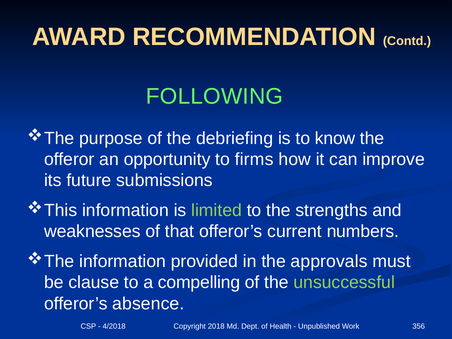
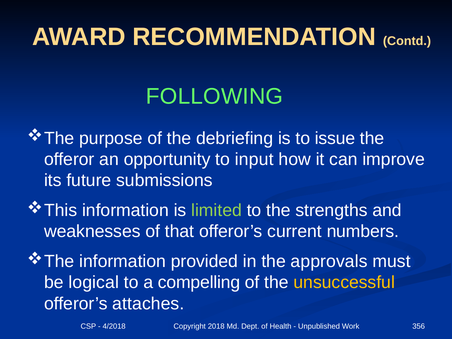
know: know -> issue (335, 138)
firms: firms -> input (254, 159)
clause: clause -> logical (94, 282)
unsuccessful colour: light green -> yellow (344, 282)
absence: absence -> attaches (148, 304)
